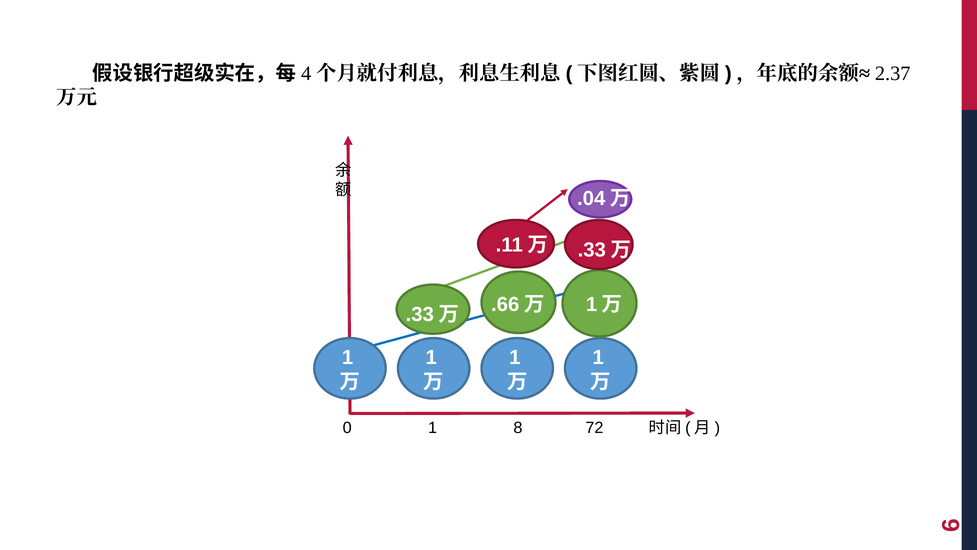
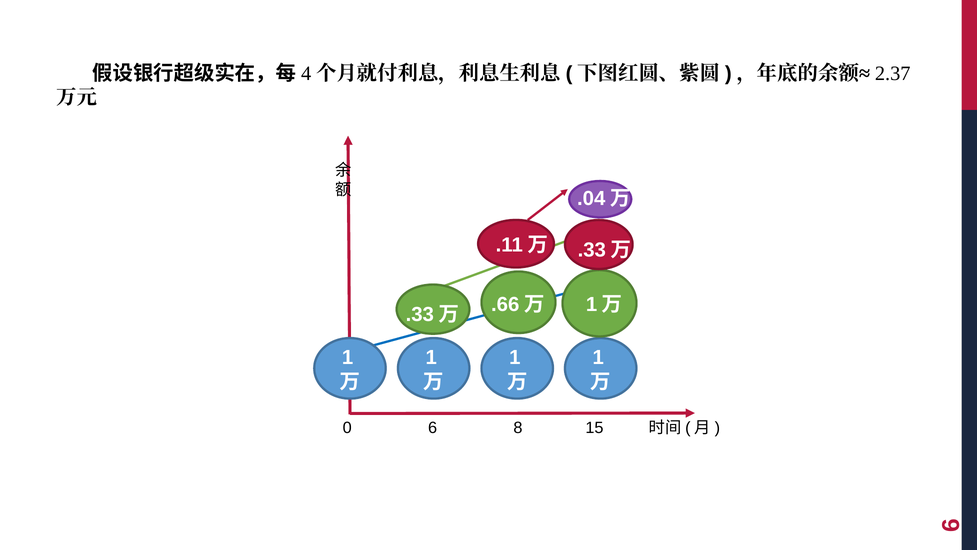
0 1: 1 -> 6 (433, 428)
72: 72 -> 15 (594, 428)
